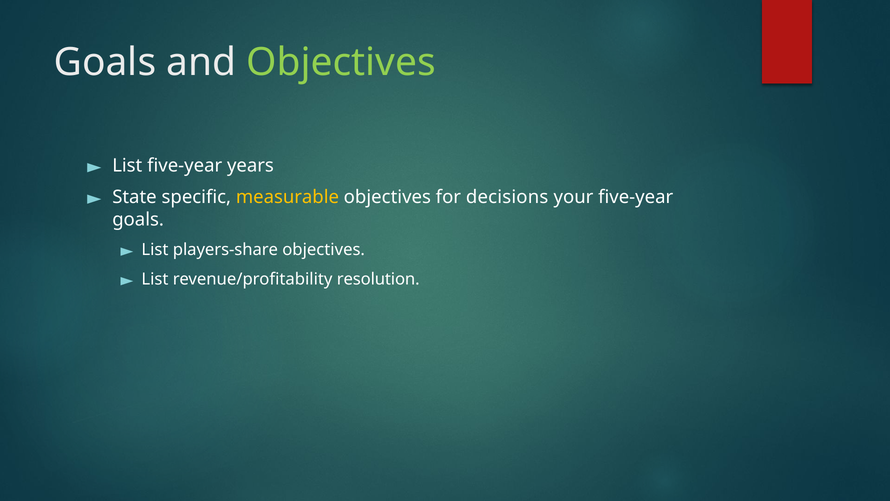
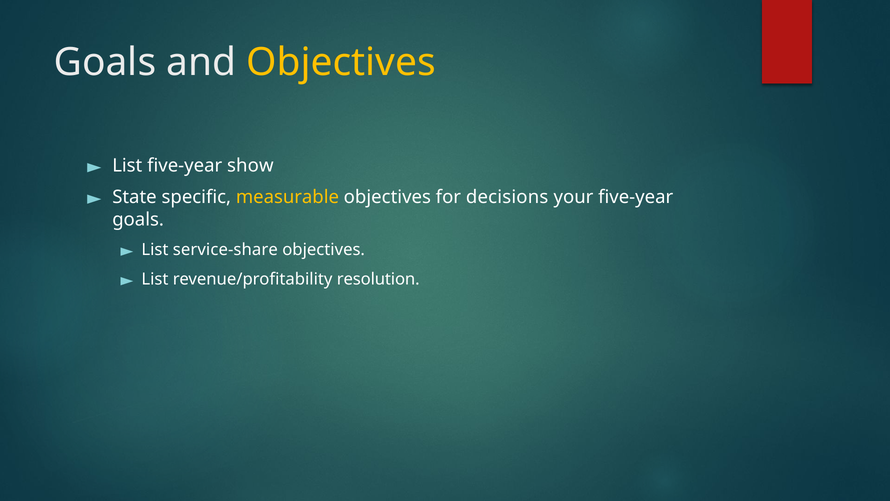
Objectives colour: light green -> yellow (341, 62)
years: years -> show (250, 166)
players-share: players-share -> service-share (225, 250)
